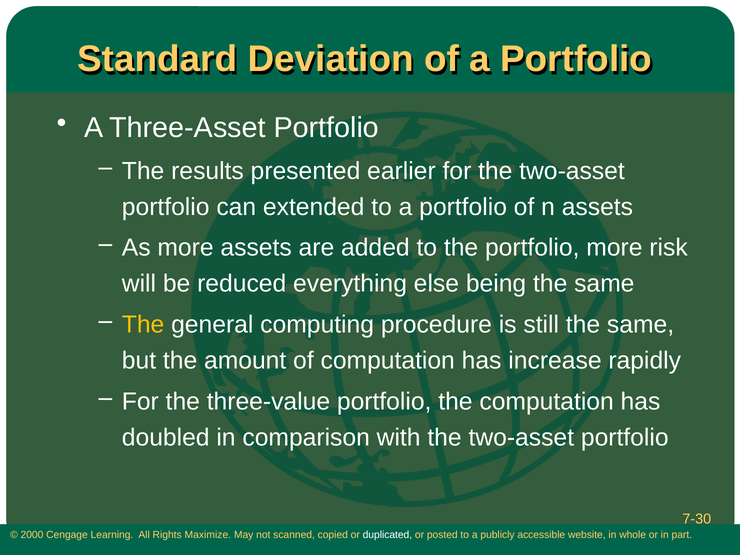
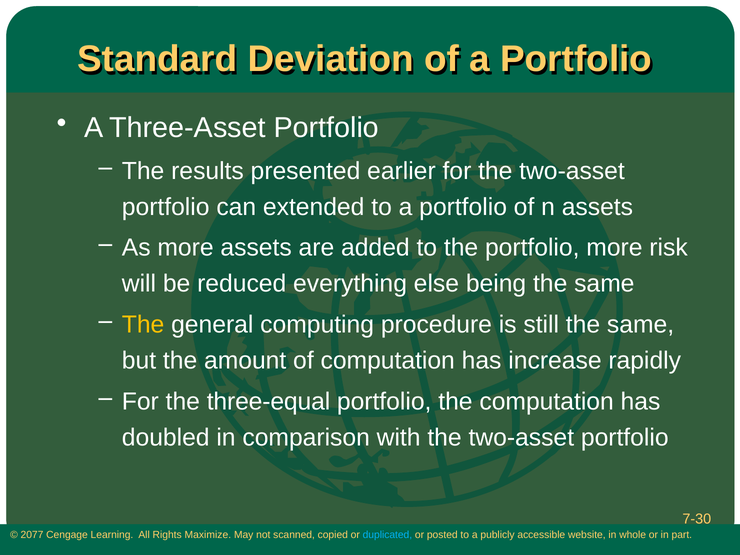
three-value: three-value -> three-equal (269, 402)
2000: 2000 -> 2077 (32, 535)
duplicated colour: white -> light blue (387, 535)
